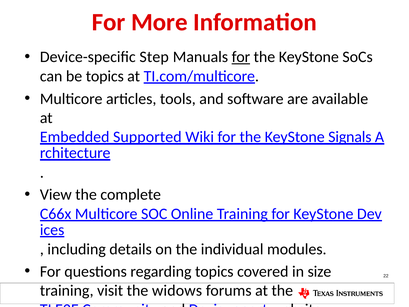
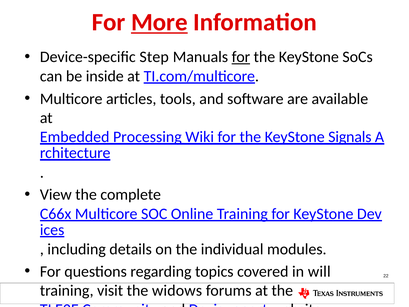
More underline: none -> present (159, 22)
be topics: topics -> inside (105, 76)
Supported: Supported -> Processing (147, 137)
size: size -> will (319, 271)
